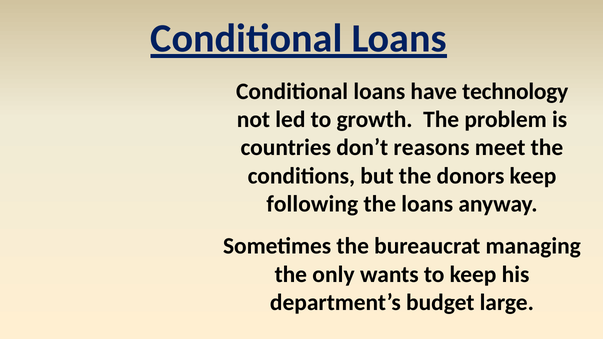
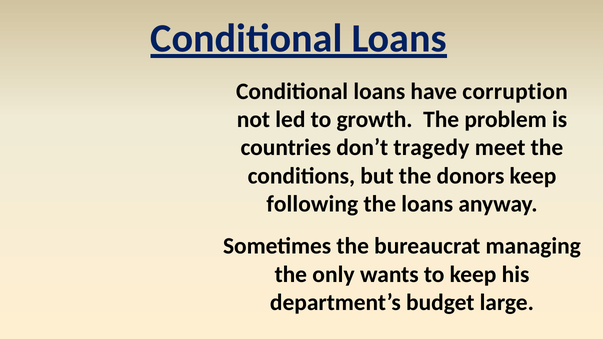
technology: technology -> corruption (515, 91)
reasons: reasons -> tragedy (431, 148)
